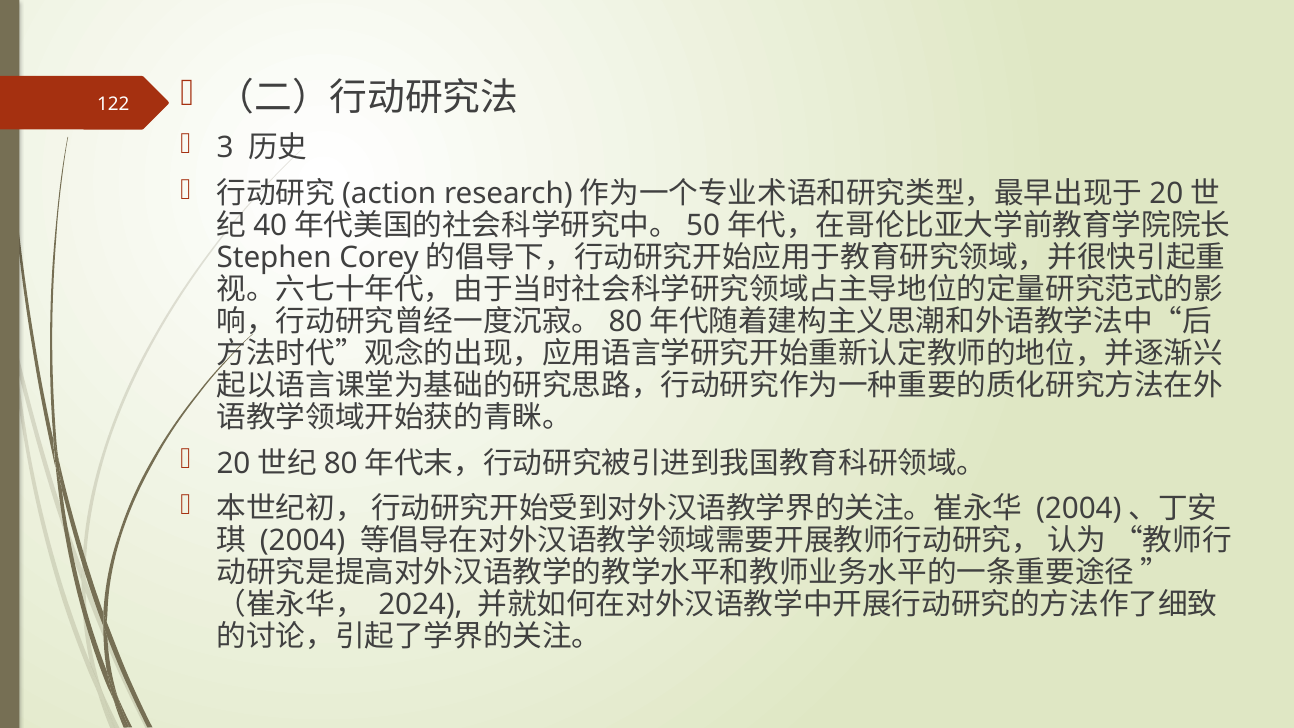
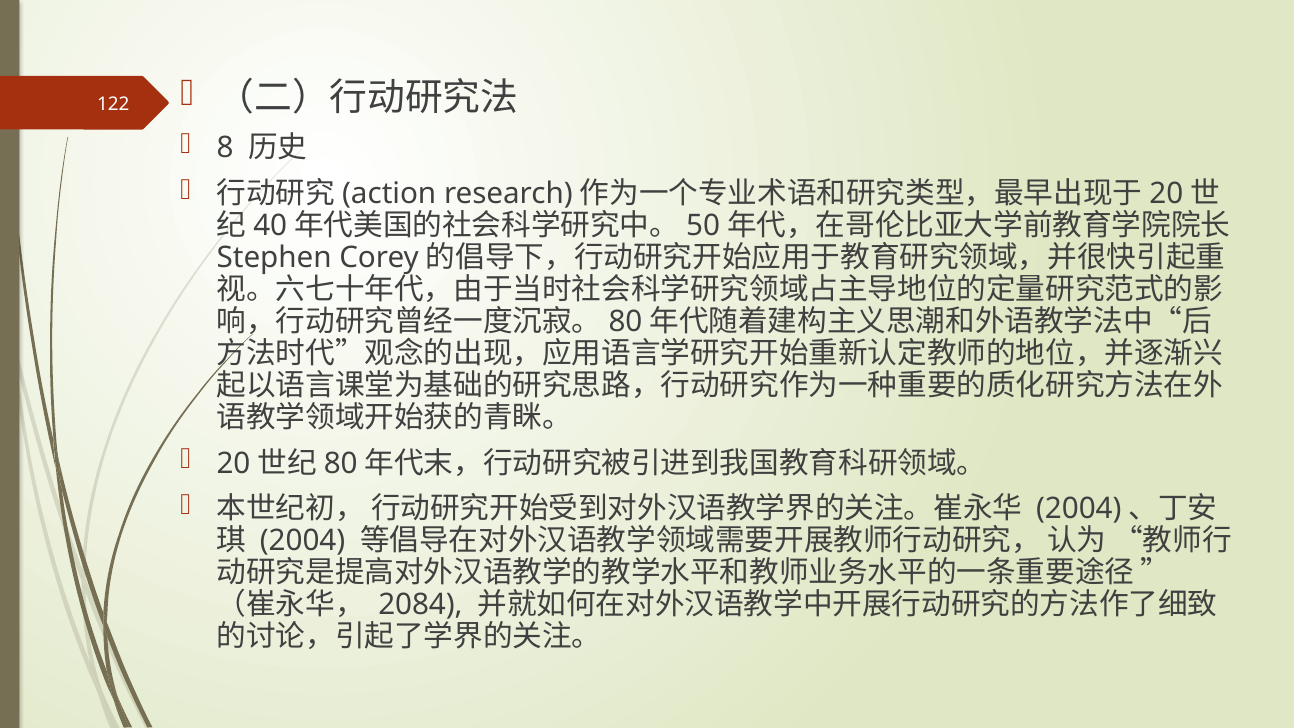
3: 3 -> 8 (225, 148)
2024: 2024 -> 2084 (420, 605)
